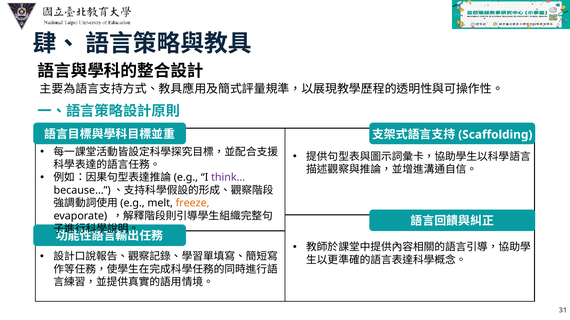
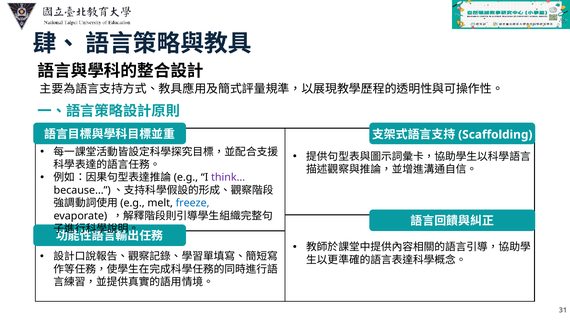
freeze colour: orange -> blue (193, 203)
